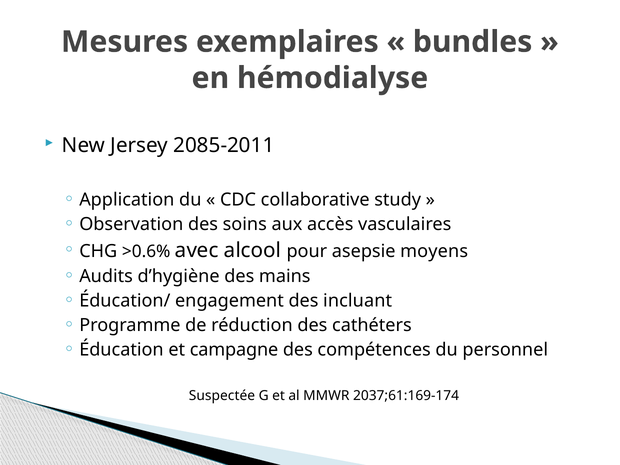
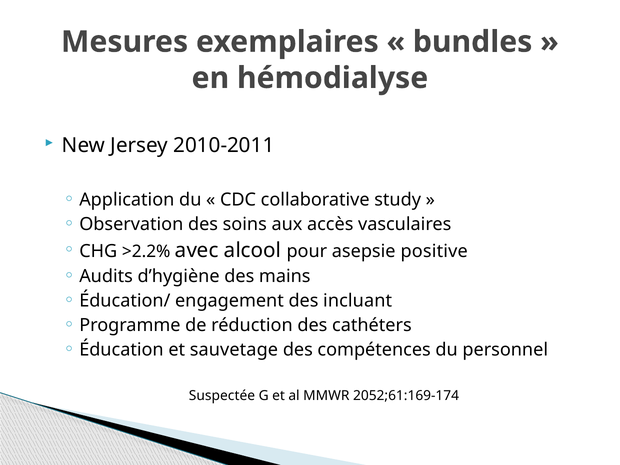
2085-2011: 2085-2011 -> 2010-2011 (224, 146)
>0.6%: >0.6% -> >2.2% (146, 252)
moyens: moyens -> positive (434, 251)
campagne: campagne -> sauvetage (234, 350)
2037;61:169-174: 2037;61:169-174 -> 2052;61:169-174 (406, 396)
